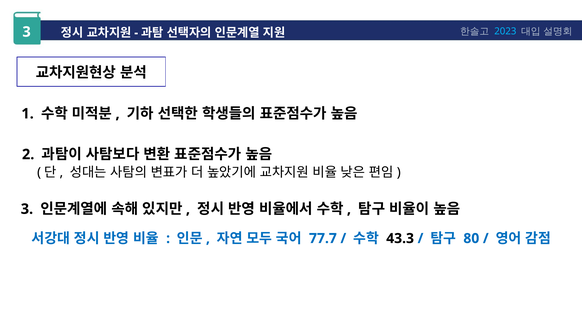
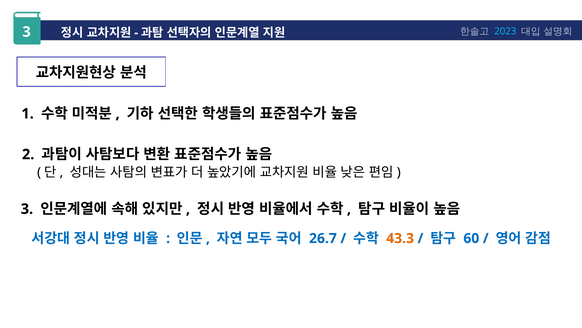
77.7: 77.7 -> 26.7 (323, 238)
43.3 colour: black -> orange (400, 238)
80: 80 -> 60 (471, 238)
